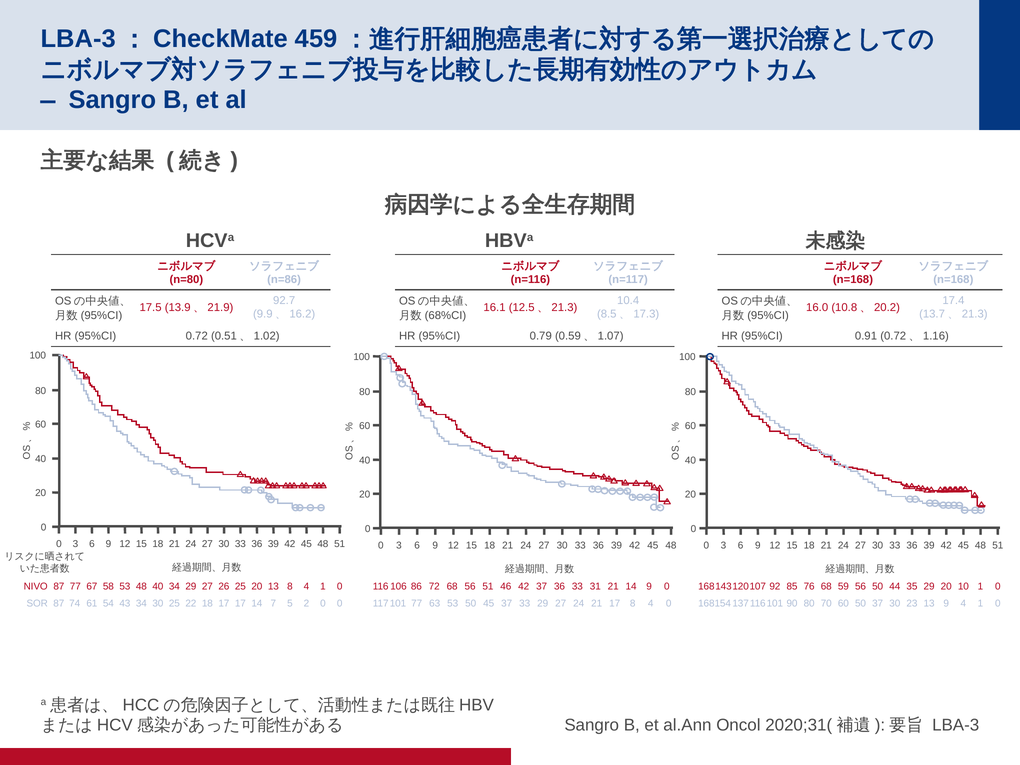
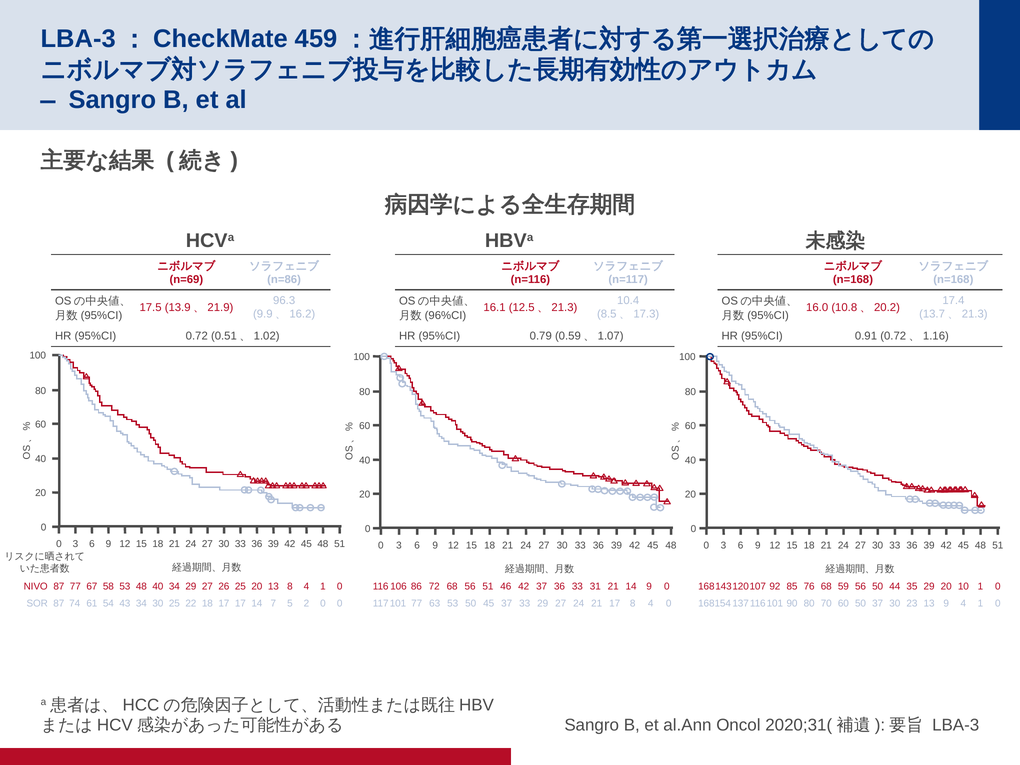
n=80: n=80 -> n=69 (186, 280)
92.7: 92.7 -> 96.3 (284, 300)
68%CI: 68%CI -> 96%CI (445, 315)
